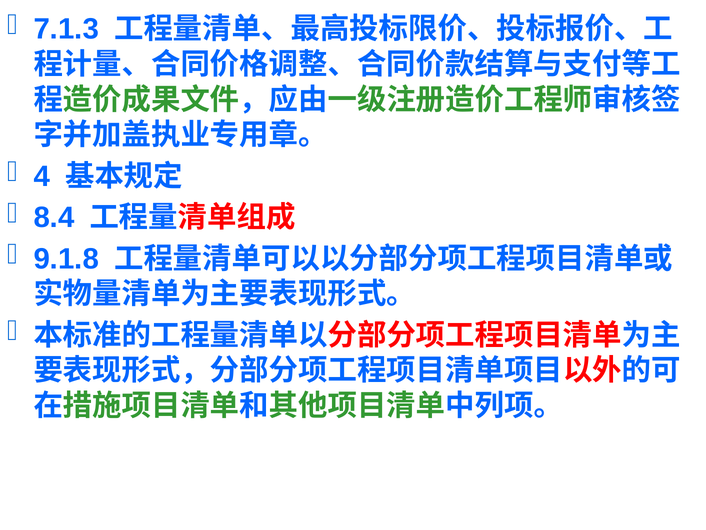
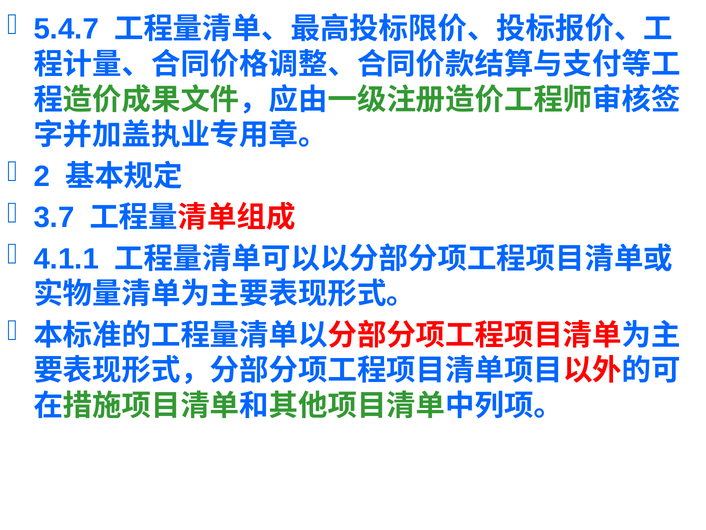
7.1.3: 7.1.3 -> 5.4.7 (66, 29)
4: 4 -> 2 (42, 176)
8.4: 8.4 -> 3.7 (54, 217)
9.1.8: 9.1.8 -> 4.1.1 (66, 259)
